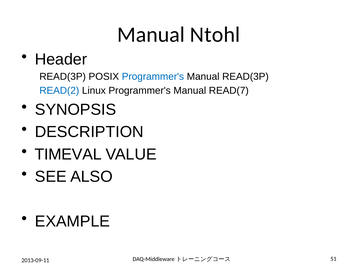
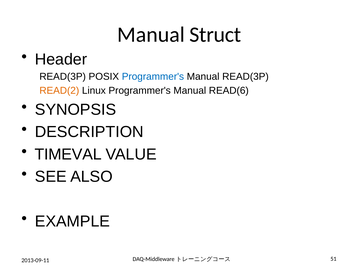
Ntohl: Ntohl -> Struct (215, 35)
READ(2 colour: blue -> orange (59, 90)
READ(7: READ(7 -> READ(6 (229, 90)
